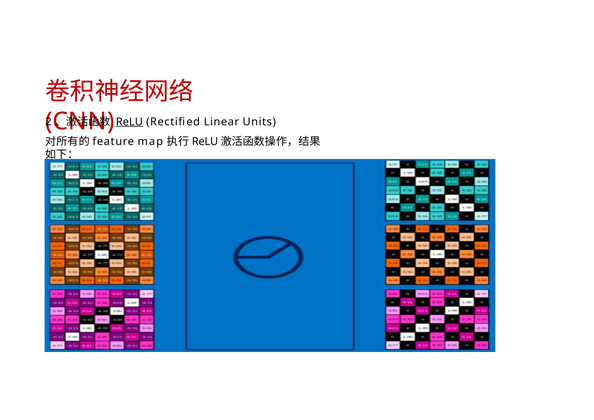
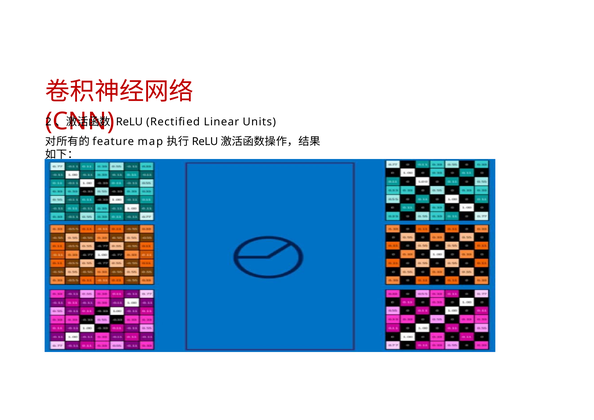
ReLU underline: present -> none (129, 122)
